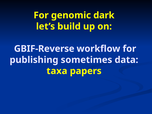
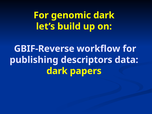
sometimes: sometimes -> descriptors (87, 60)
taxa: taxa -> dark (57, 71)
